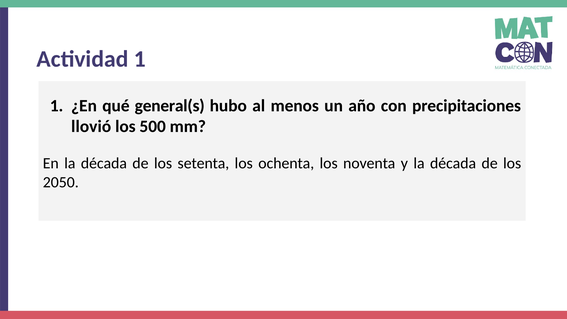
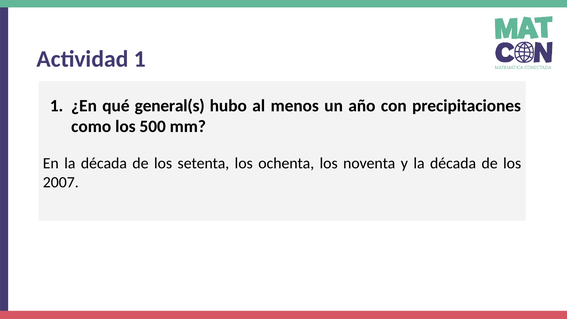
llovió: llovió -> como (91, 127)
2050: 2050 -> 2007 (61, 182)
